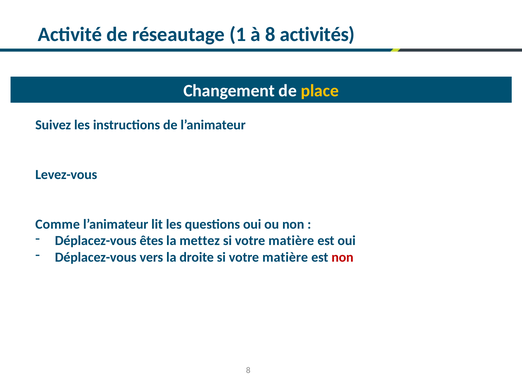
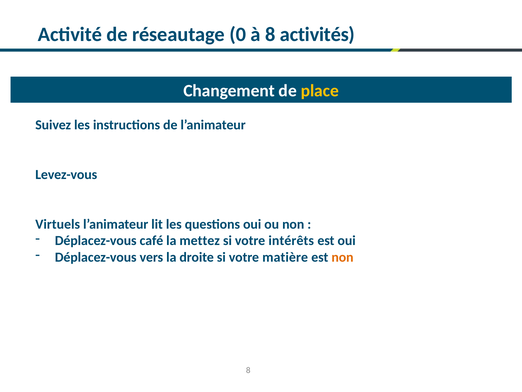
1: 1 -> 0 (238, 34)
Comme: Comme -> Virtuels (58, 224)
êtes: êtes -> café (151, 240)
matière: matière -> intérêts (291, 240)
non colour: red -> orange (342, 257)
